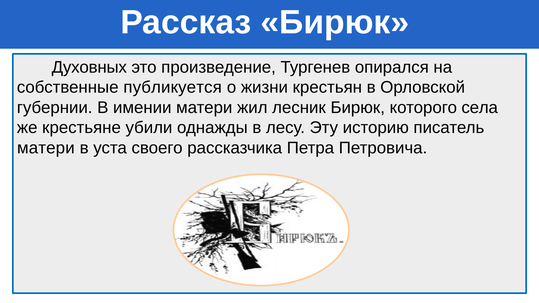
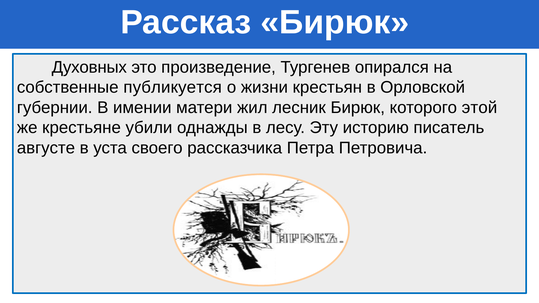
села: села -> этой (479, 108)
матери: матери -> августе (46, 148)
